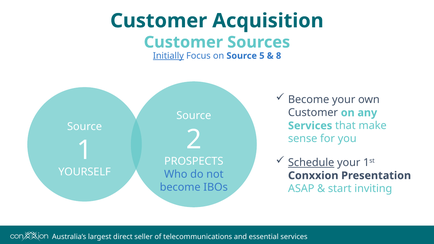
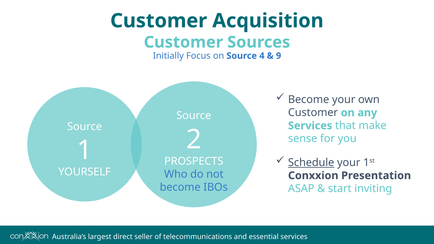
Initially underline: present -> none (168, 56)
5: 5 -> 4 (262, 56)
8: 8 -> 9 (279, 56)
